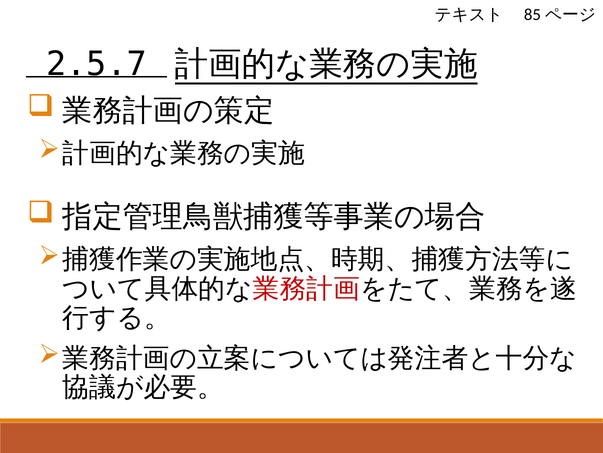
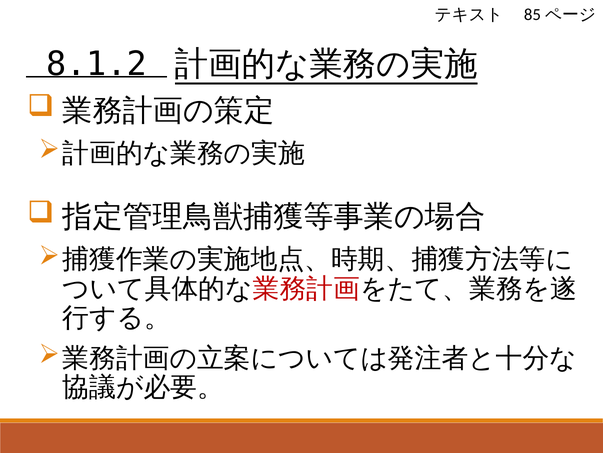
2.5.7: 2.5.7 -> 8.1.2 (96, 64)
